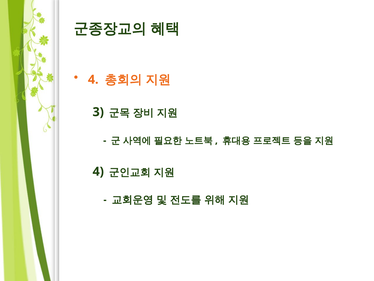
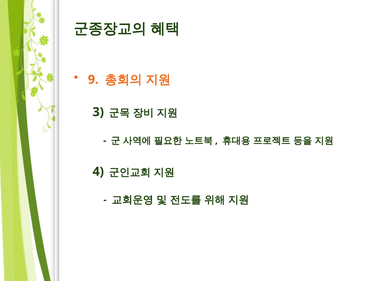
4: 4 -> 9 (93, 79)
